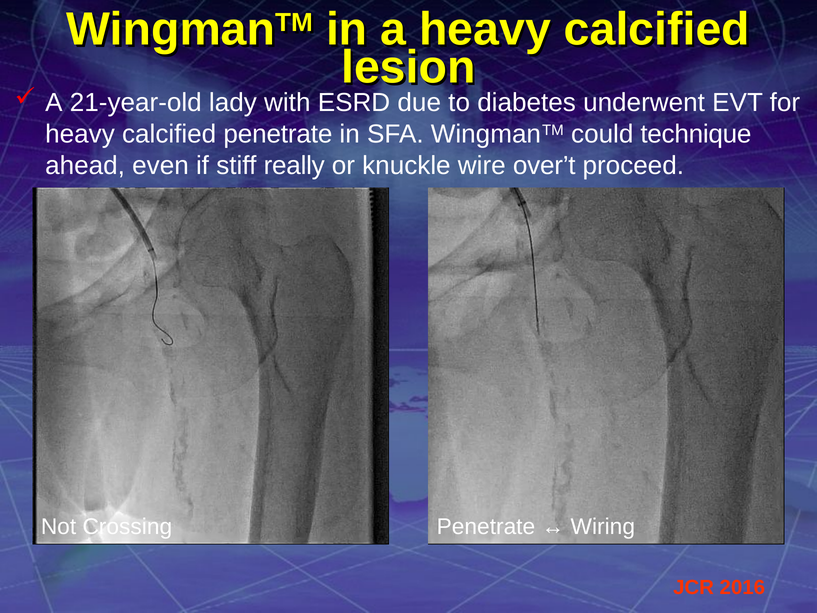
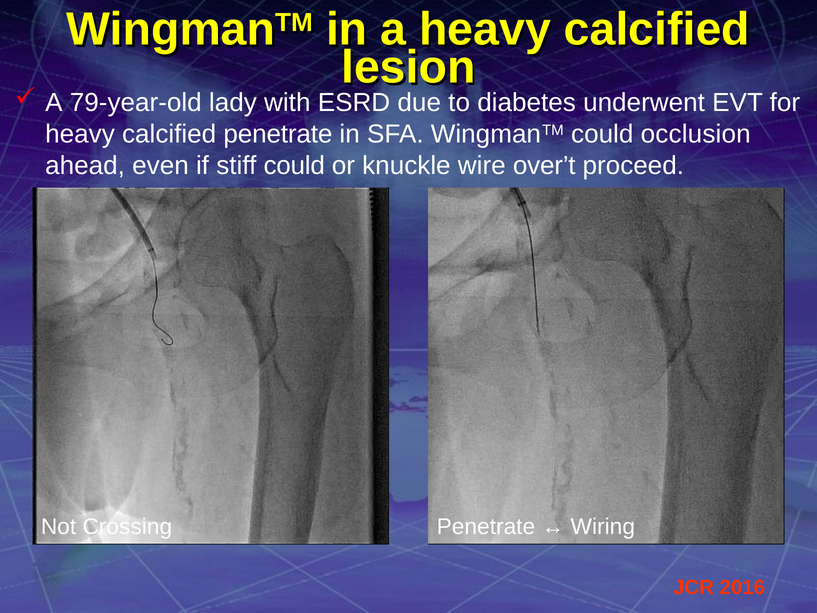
21-year-old: 21-year-old -> 79-year-old (136, 103)
technique: technique -> occlusion (696, 134)
stiff really: really -> could (294, 166)
